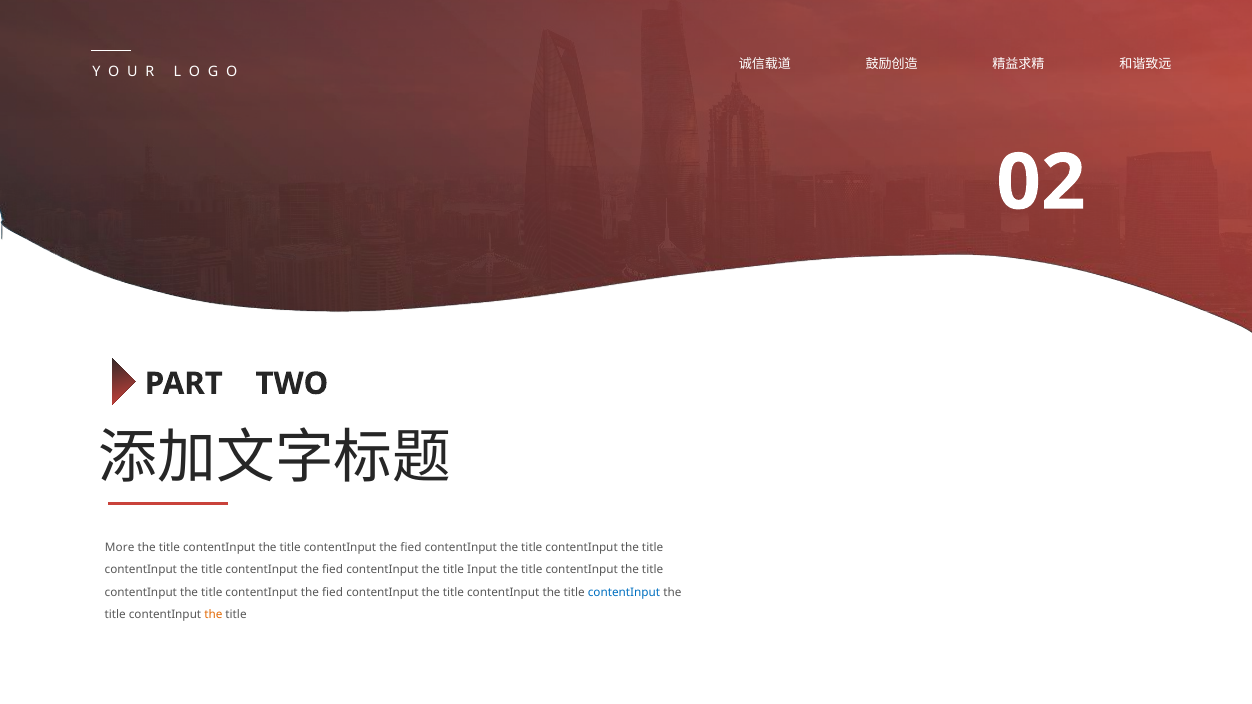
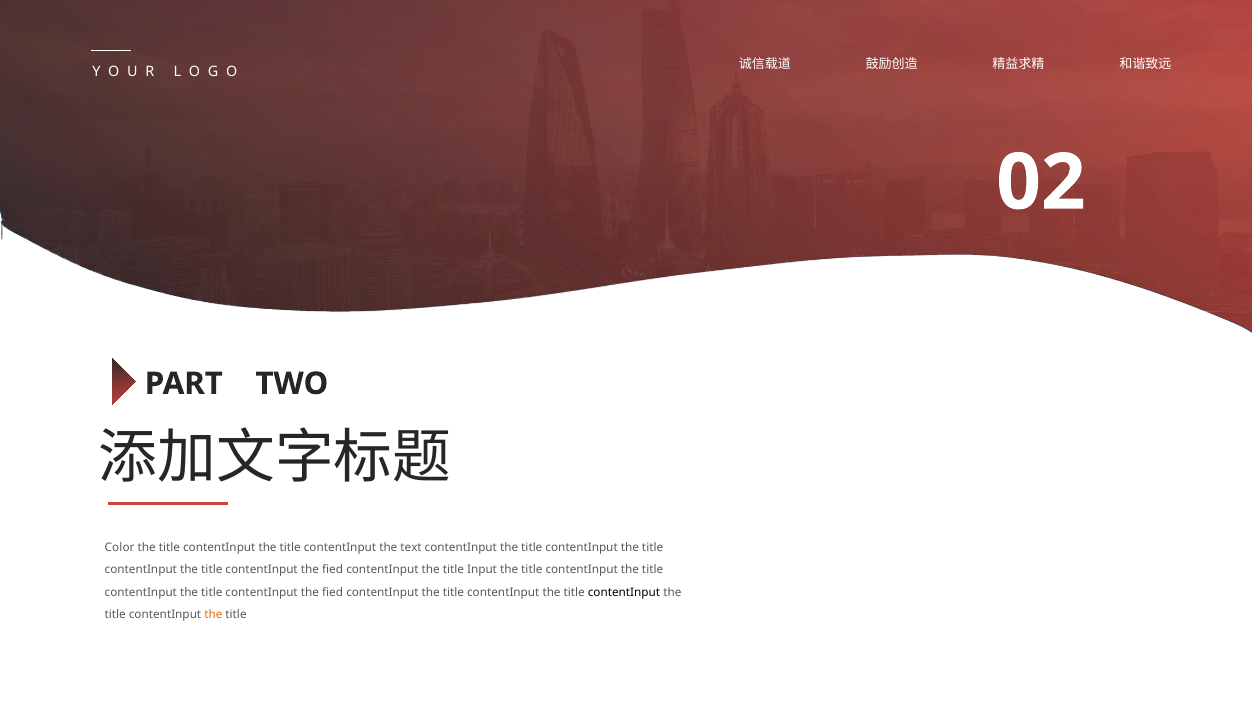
More: More -> Color (120, 547)
fied: fied -> text (411, 547)
contentInput colour: blue -> black (624, 593)
